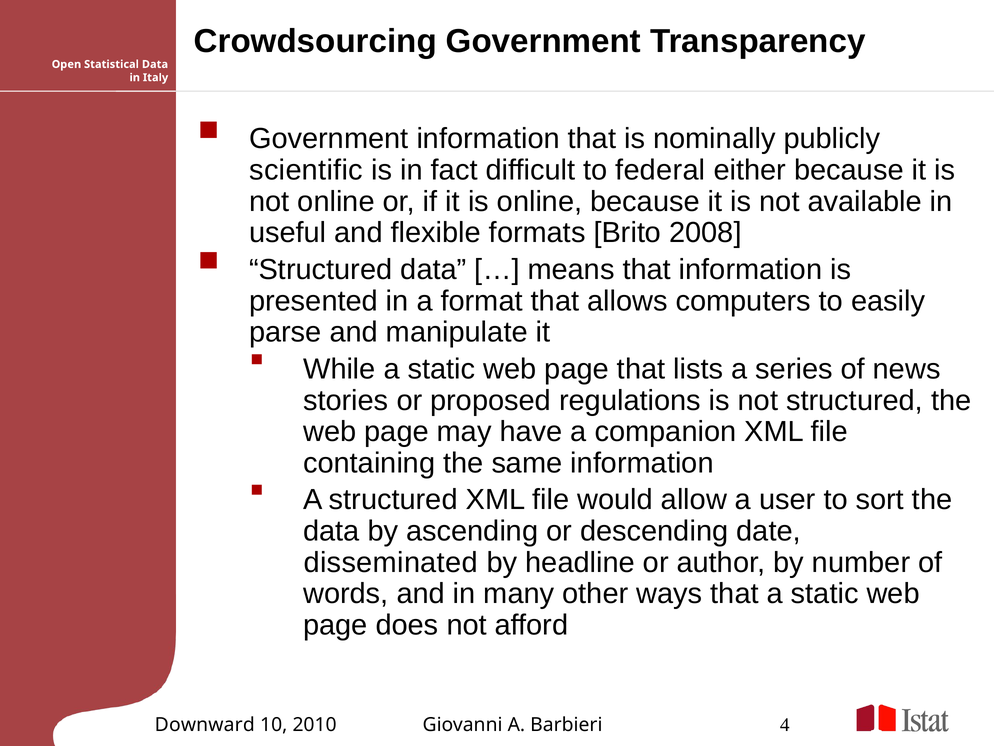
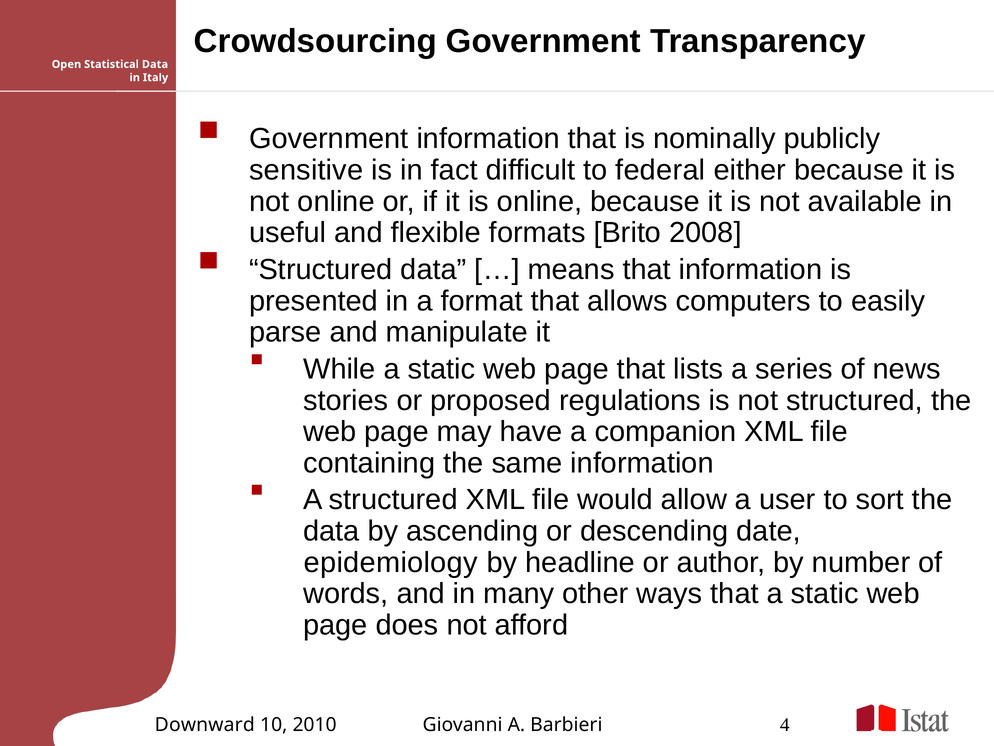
scientific: scientific -> sensitive (306, 170)
disseminated: disseminated -> epidemiology (391, 562)
